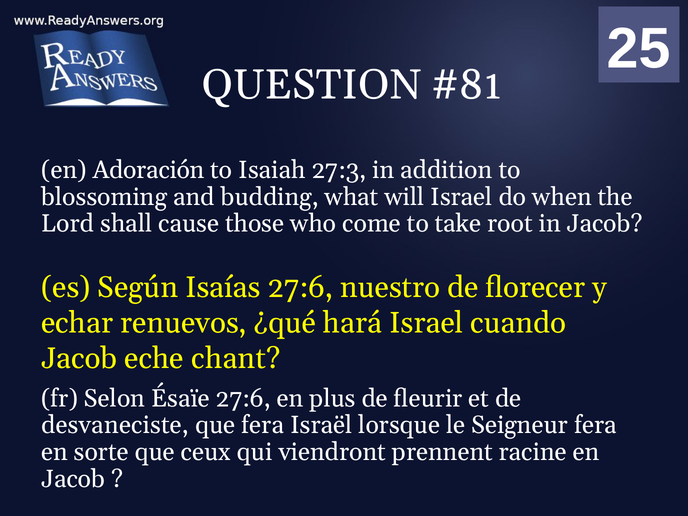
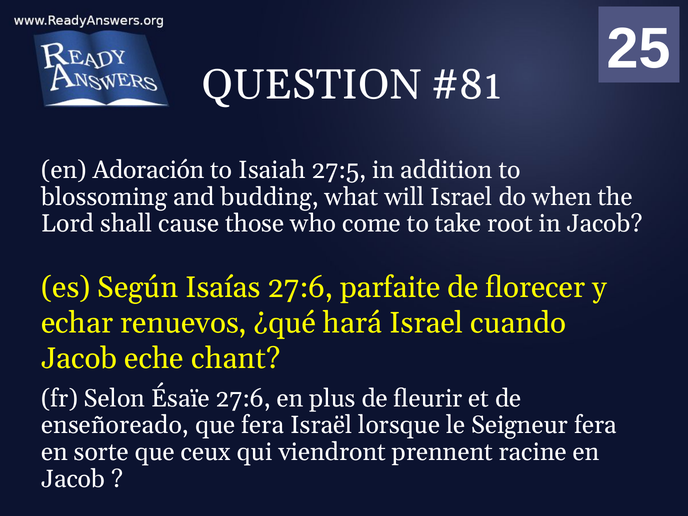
27:3: 27:3 -> 27:5 (339, 170)
nuestro: nuestro -> parfaite (390, 287)
desvaneciste: desvaneciste -> enseñoreado (115, 425)
